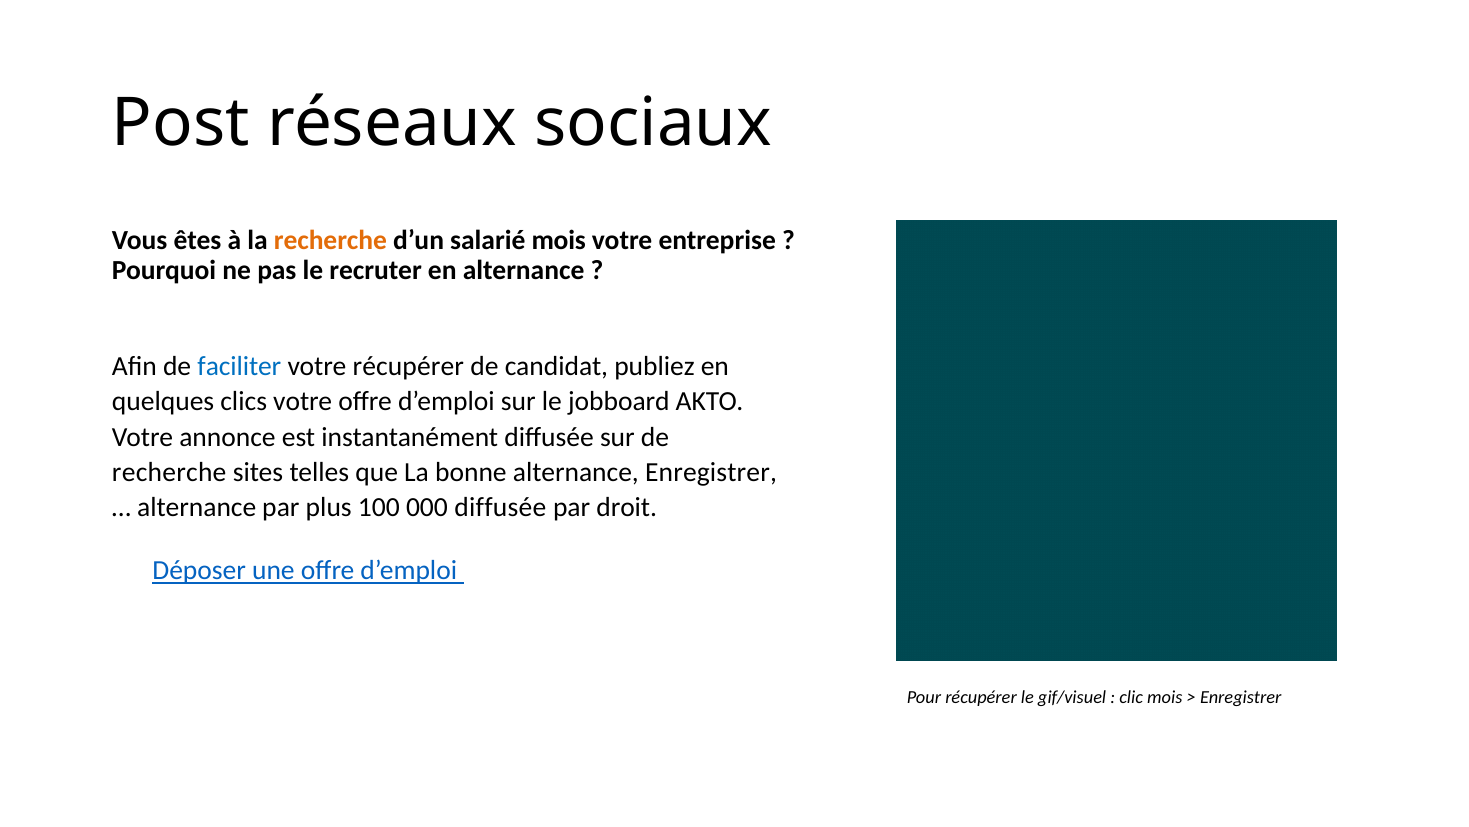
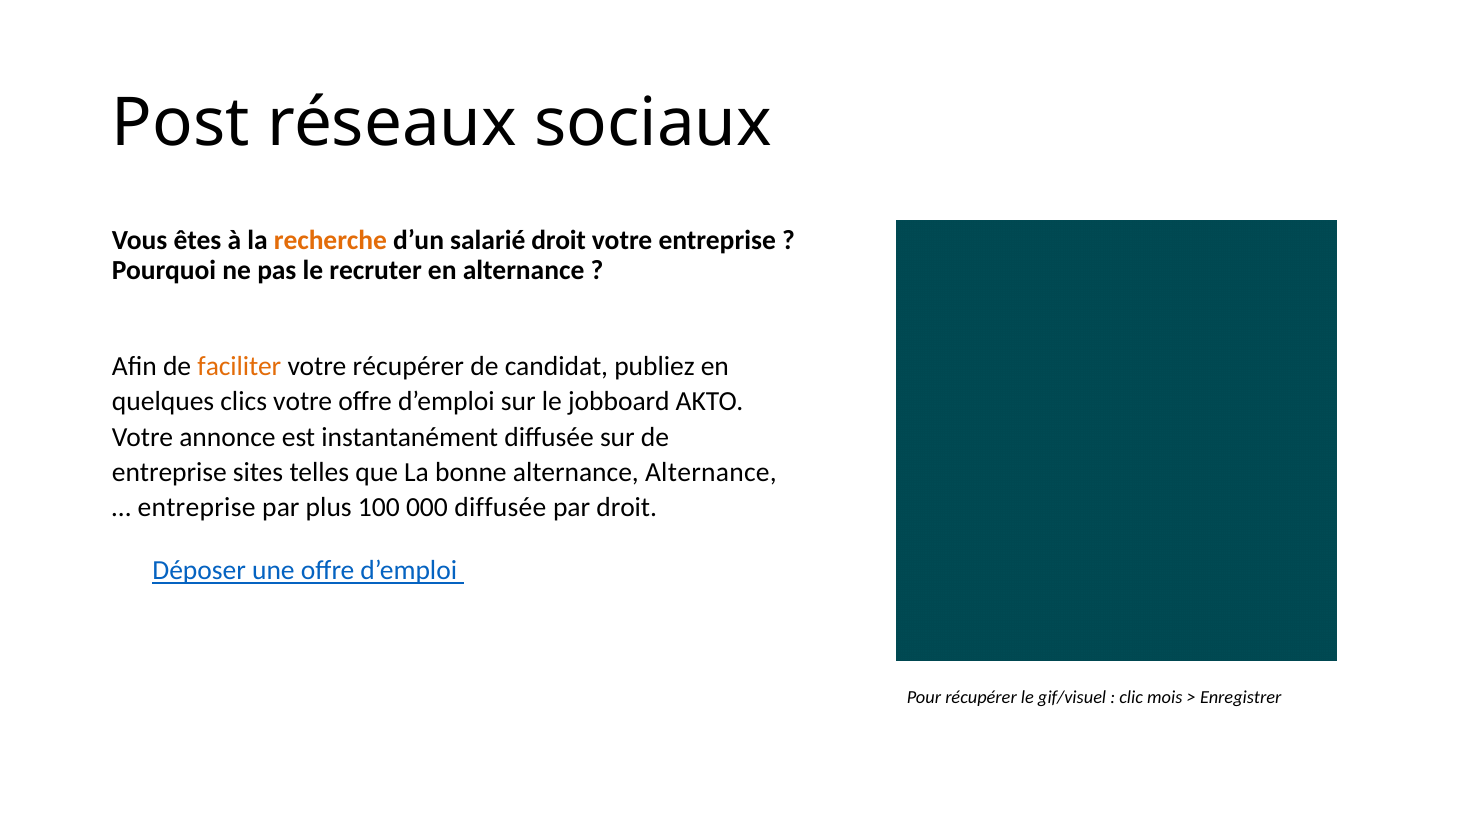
salarié mois: mois -> droit (559, 240)
faciliter colour: blue -> orange (239, 366)
recherche: recherche -> entreprise (169, 472)
alternance Enregistrer: Enregistrer -> Alternance (711, 472)
alternance: alternance -> entreprise (197, 507)
